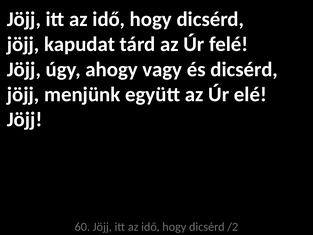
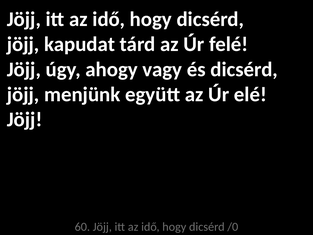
/2: /2 -> /0 (233, 227)
